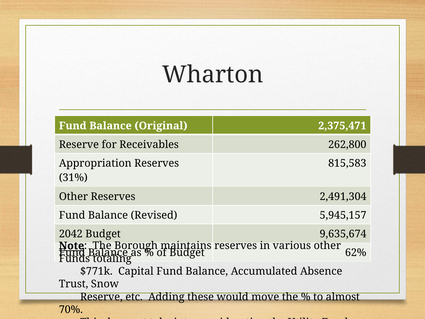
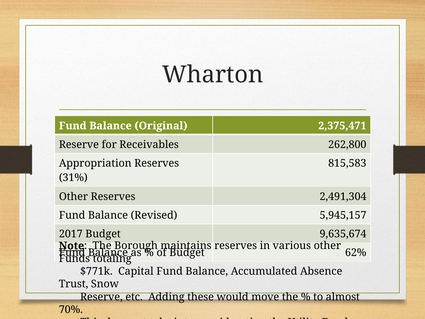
2042: 2042 -> 2017 (71, 234)
